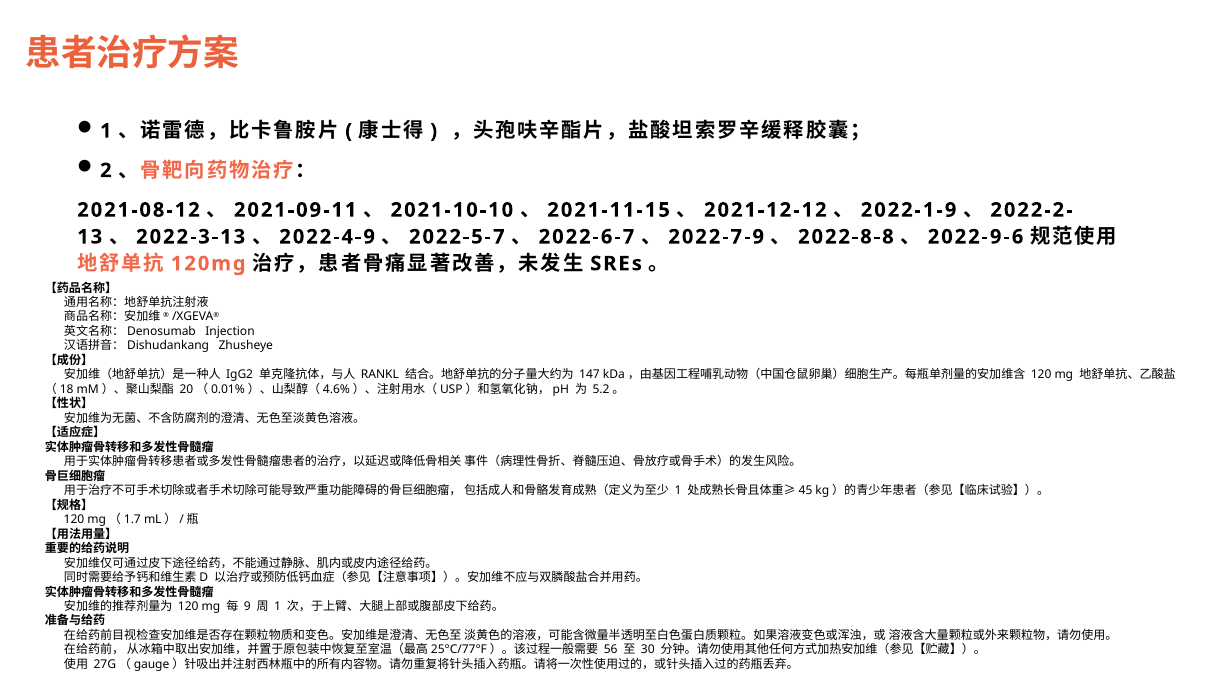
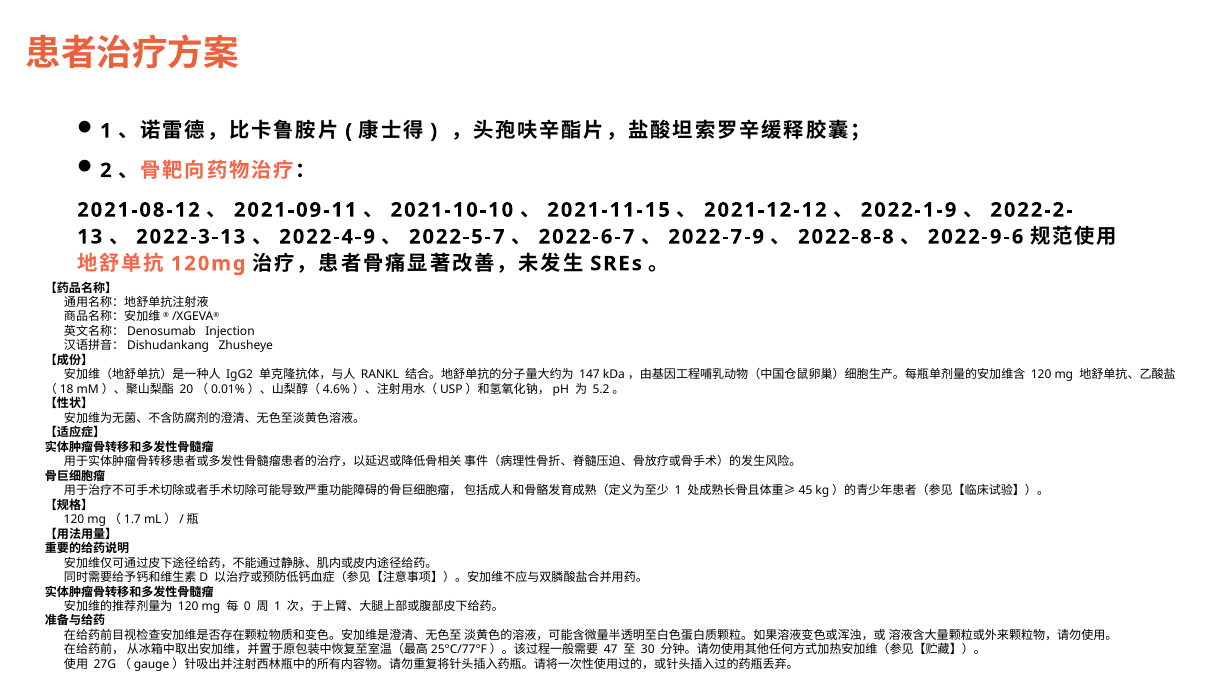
9: 9 -> 0 (247, 607)
56: 56 -> 47 (611, 650)
